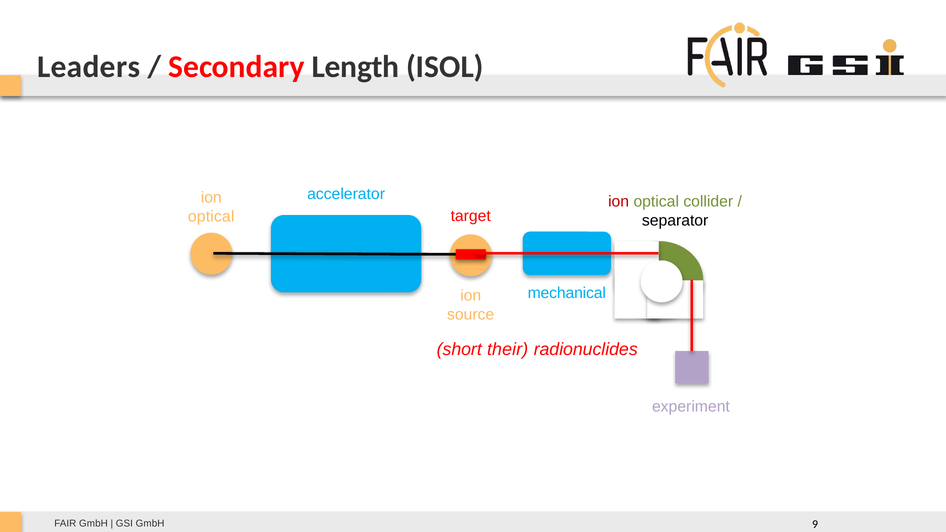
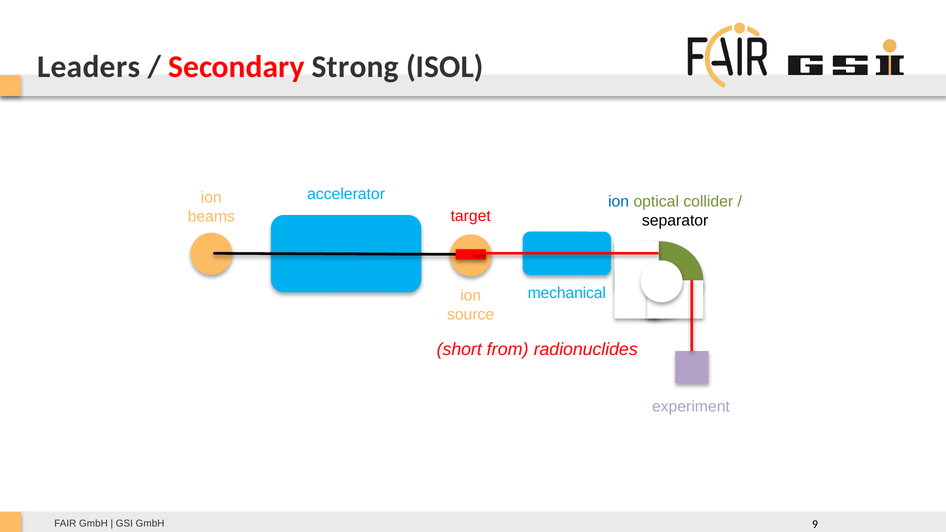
Length: Length -> Strong (355, 67)
ion colour: red -> blue (619, 202)
optical: optical -> beams (211, 216)
their: their -> from (508, 349)
